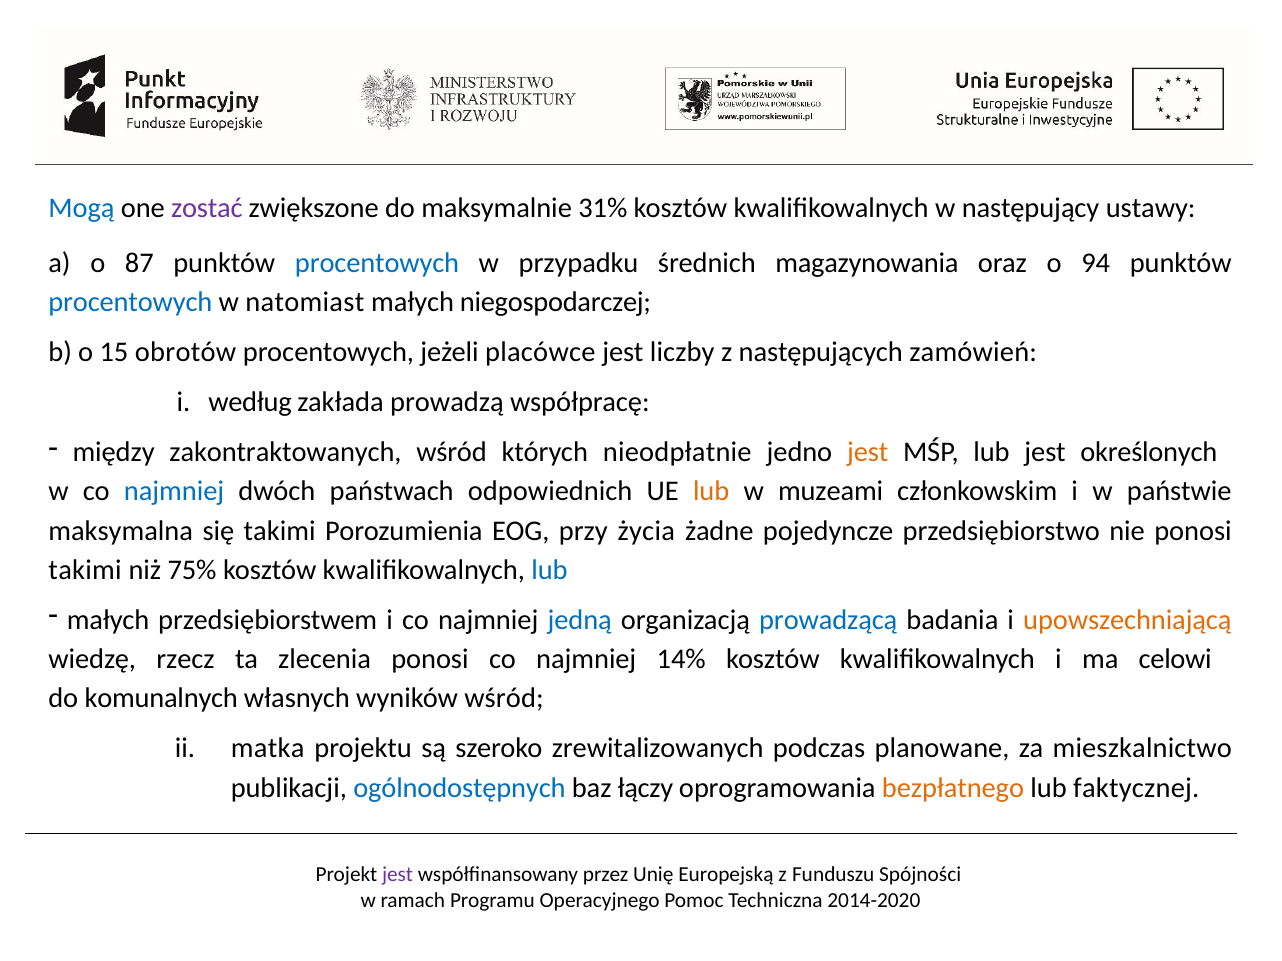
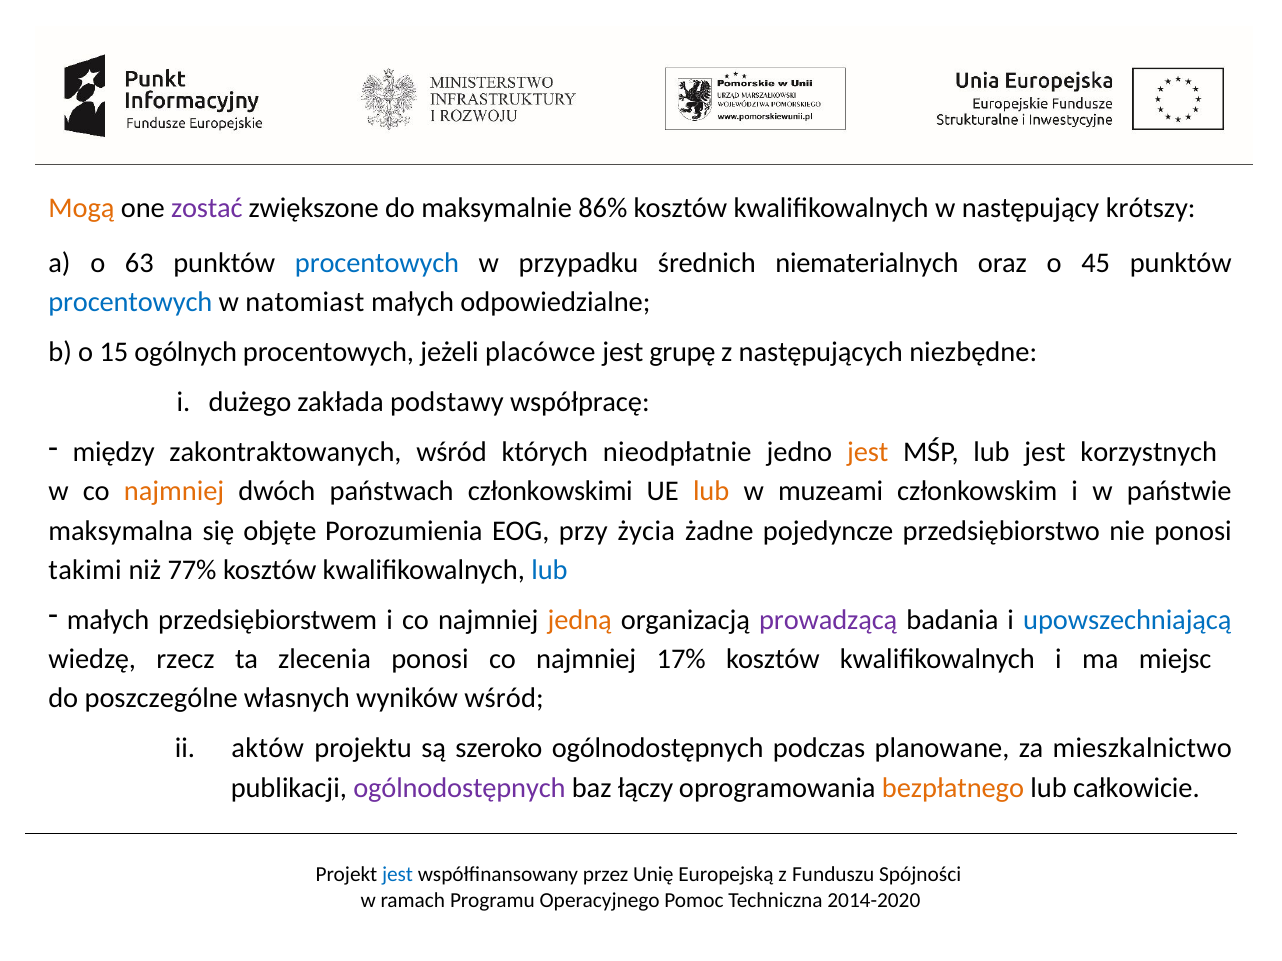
Mogą colour: blue -> orange (81, 208)
31%: 31% -> 86% (603, 208)
ustawy: ustawy -> krótszy (1151, 208)
87: 87 -> 63 (139, 263)
magazynowania: magazynowania -> niematerialnych (867, 263)
94: 94 -> 45 (1096, 263)
niegospodarczej: niegospodarczej -> odpowiedzialne (555, 303)
obrotów: obrotów -> ogólnych (186, 353)
liczby: liczby -> grupę (682, 353)
zamówień: zamówień -> niezbędne (973, 353)
według: według -> dużego (250, 403)
prowadzą: prowadzą -> podstawy (447, 403)
określonych: określonych -> korzystnych (1149, 453)
najmniej colour: blue -> orange (174, 492)
odpowiednich: odpowiednich -> członkowskimi (550, 492)
się takimi: takimi -> objęte (280, 531)
75%: 75% -> 77% (192, 570)
jedną colour: blue -> orange (580, 620)
prowadzącą colour: blue -> purple (828, 620)
upowszechniającą colour: orange -> blue (1127, 620)
14%: 14% -> 17% (681, 660)
celowi: celowi -> miejsc (1175, 660)
komunalnych: komunalnych -> poszczególne (161, 699)
matka: matka -> aktów (268, 749)
szeroko zrewitalizowanych: zrewitalizowanych -> ogólnodostępnych (658, 749)
ogólnodostępnych colour: blue -> purple (459, 788)
faktycznej: faktycznej -> całkowicie (1136, 788)
jest colour: purple -> blue (398, 875)
